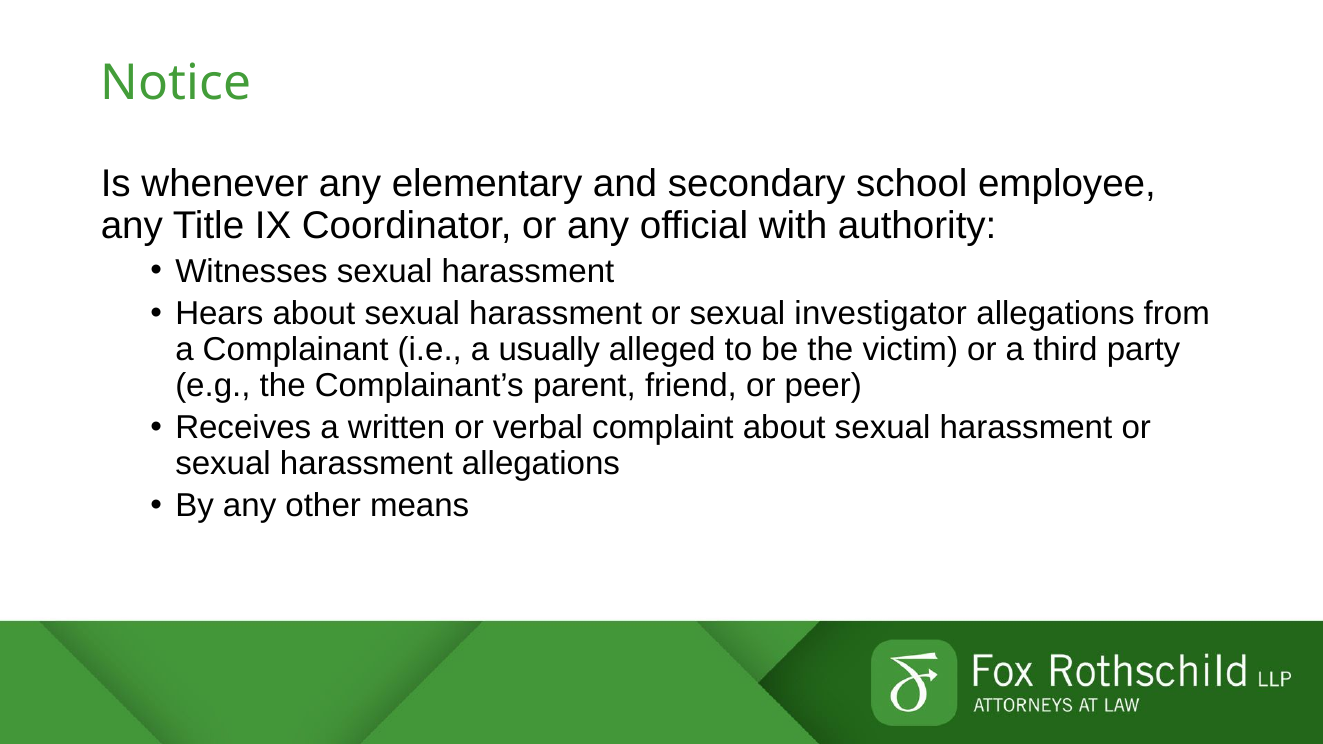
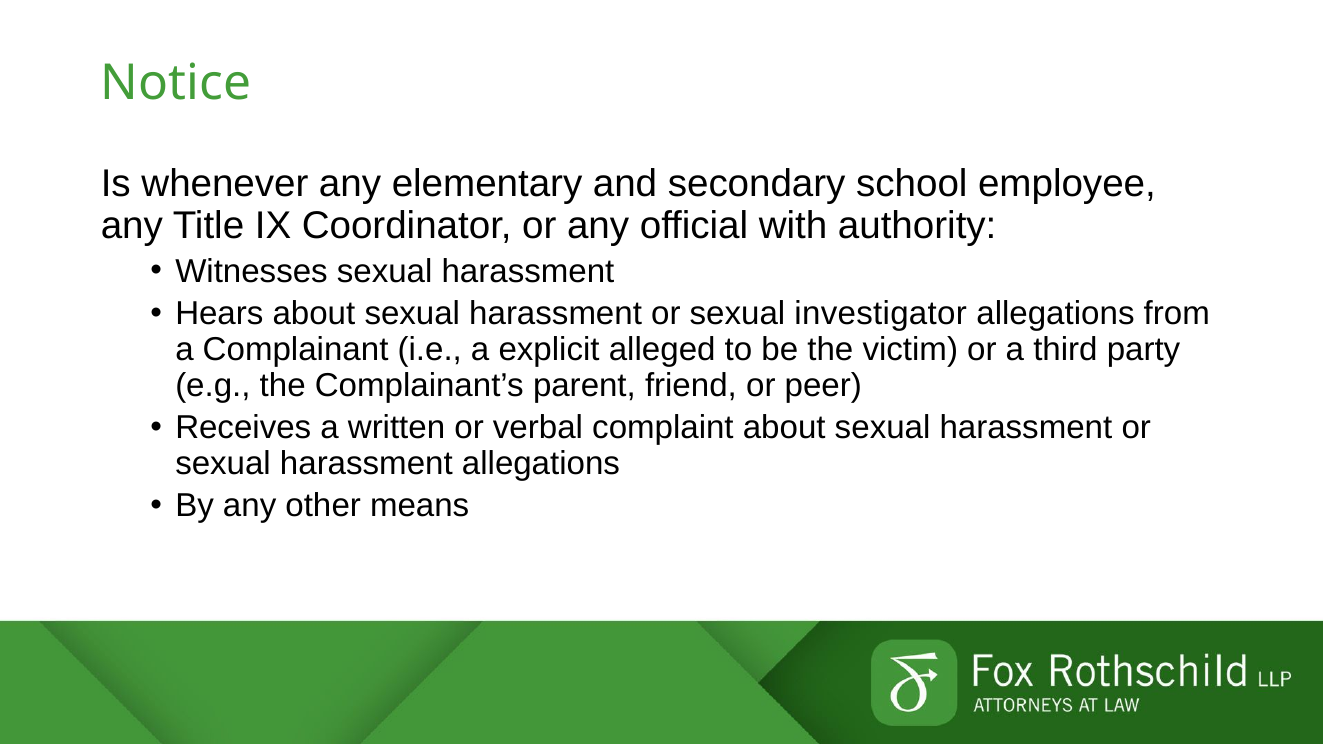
usually: usually -> explicit (549, 350)
